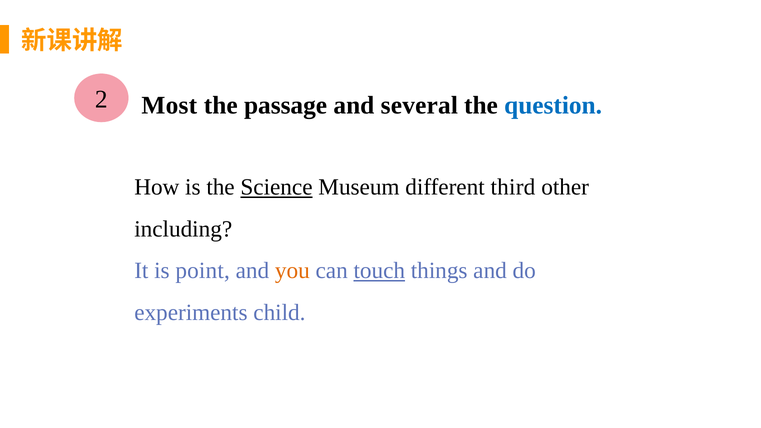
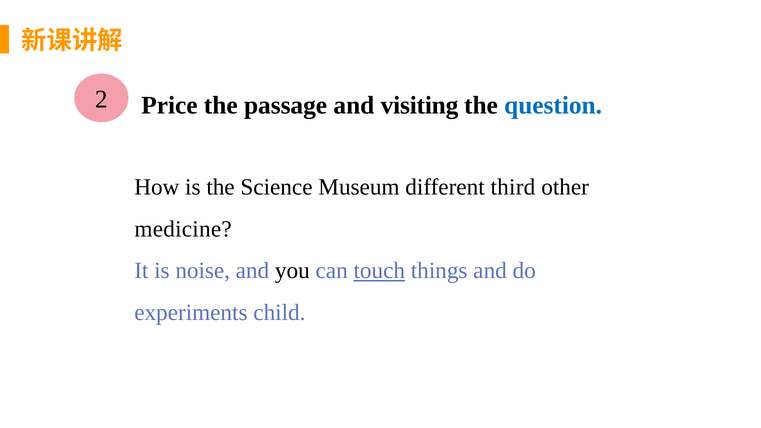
Most: Most -> Price (169, 105)
several: several -> visiting (420, 105)
Science underline: present -> none (277, 187)
including: including -> medicine (183, 229)
point: point -> noise (203, 271)
you colour: orange -> black (292, 271)
